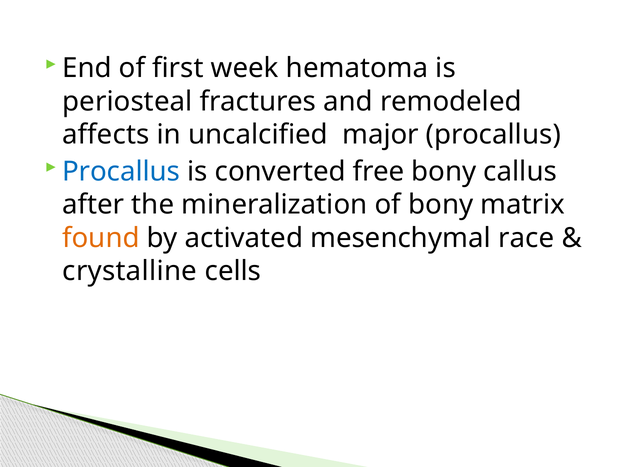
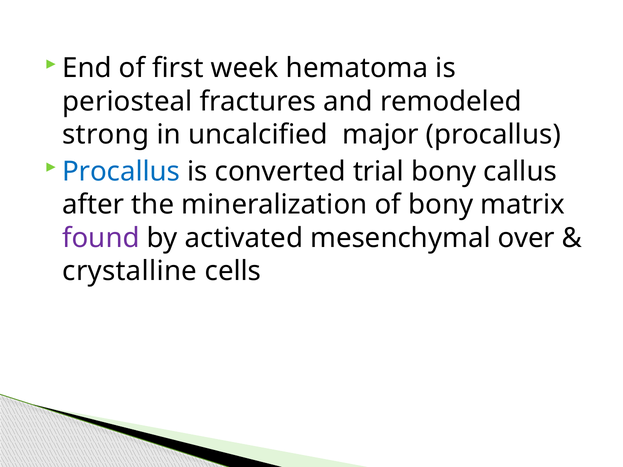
affects: affects -> strong (106, 135)
free: free -> trial (379, 172)
found colour: orange -> purple (101, 238)
race: race -> over (526, 238)
